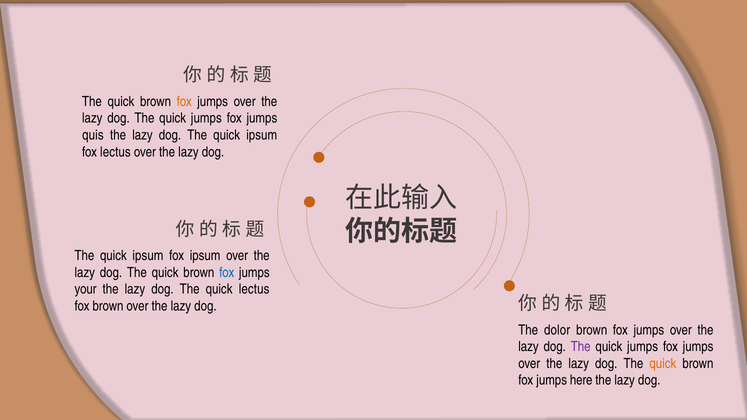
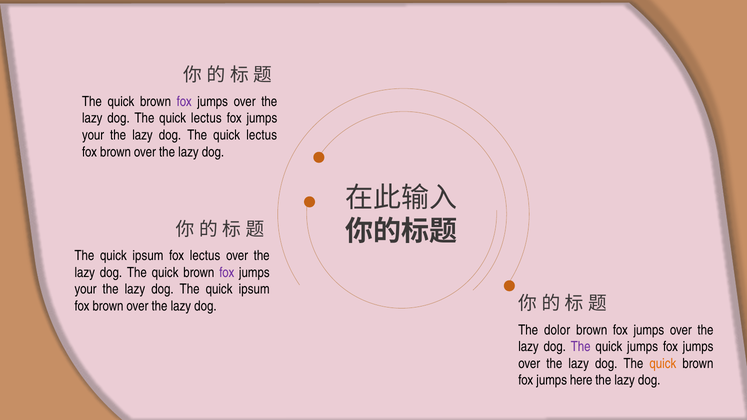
fox colour: orange -> purple (184, 102)
jumps: jumps -> lectus (206, 118)
quis: quis -> your (93, 135)
ipsum: ipsum -> lectus (262, 135)
lectus: lectus -> brown (116, 152)
fox ipsum: ipsum -> lectus (205, 256)
fox colour: blue -> purple (227, 273)
dog The quick lectus: lectus -> ipsum (254, 289)
